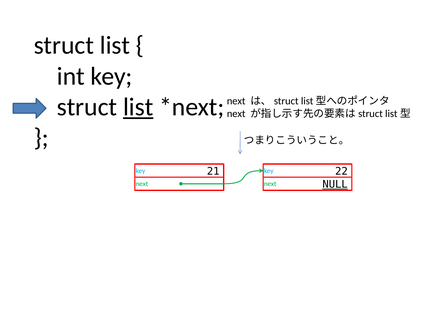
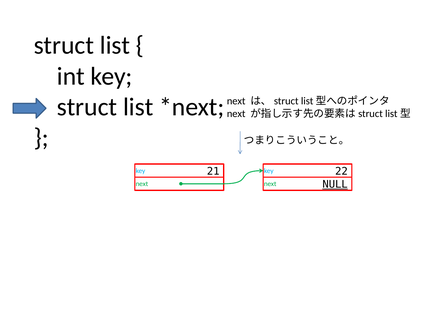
list underline: present -> none (138, 107)
